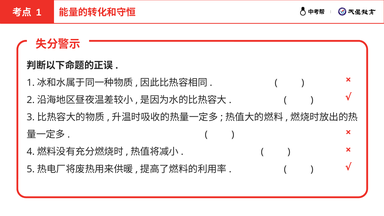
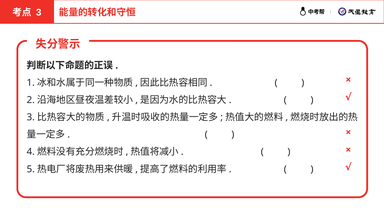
1: 1 -> 3 (39, 12)
